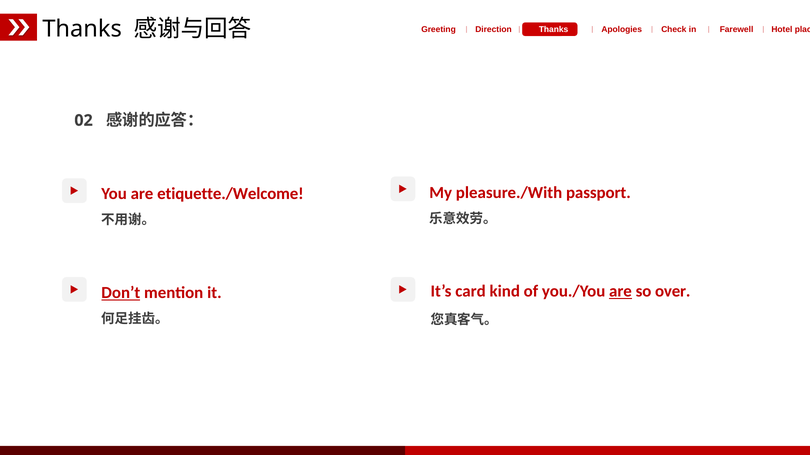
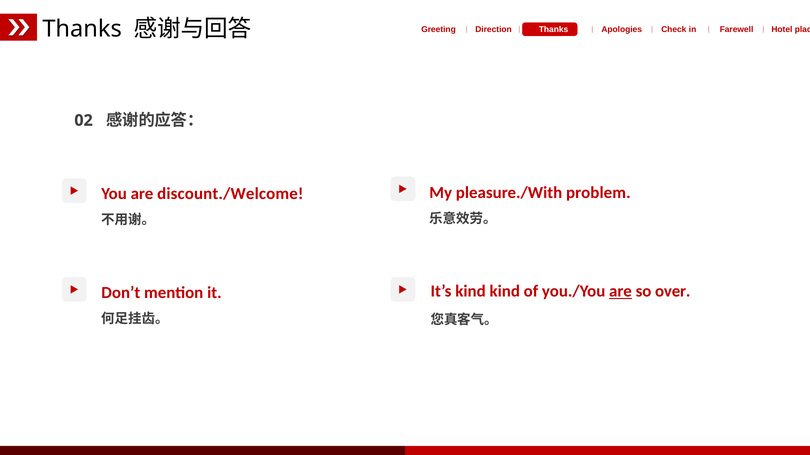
passport: passport -> problem (598, 193)
etiquette./Welcome: etiquette./Welcome -> discount./Welcome (230, 194)
It’s card: card -> kind (470, 292)
Don’t underline: present -> none (121, 293)
